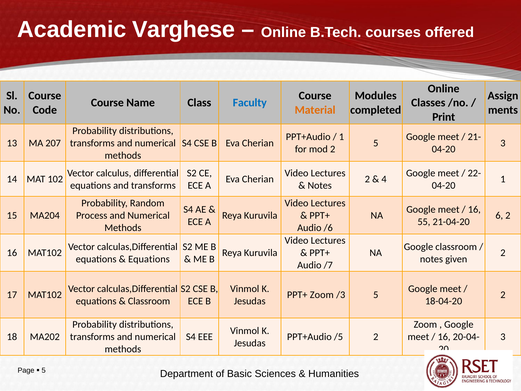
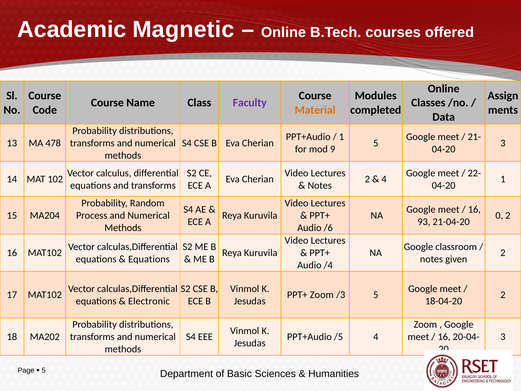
Varghese: Varghese -> Magnetic (183, 29)
Faculty colour: blue -> purple (250, 103)
Print: Print -> Data (444, 117)
207: 207 -> 478 (53, 143)
mod 2: 2 -> 9 (333, 149)
6: 6 -> 0 (499, 215)
55: 55 -> 93 (424, 222)
/7: /7 -> /4 (328, 265)
Classroom: Classroom -> Electronic (149, 301)
/5 2: 2 -> 4 (376, 337)
